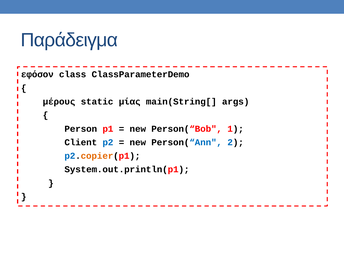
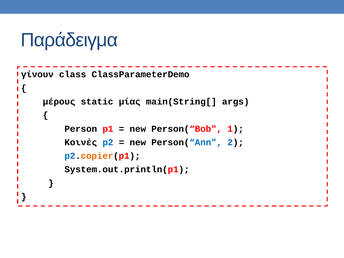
εφόσον: εφόσον -> γίνουν (37, 74)
Client: Client -> Κοινές (81, 142)
